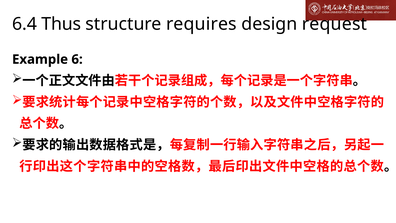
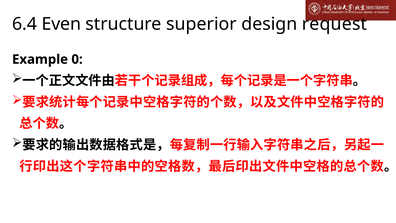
Thus: Thus -> Even (61, 24)
requires: requires -> superior (201, 24)
6: 6 -> 0 (77, 59)
